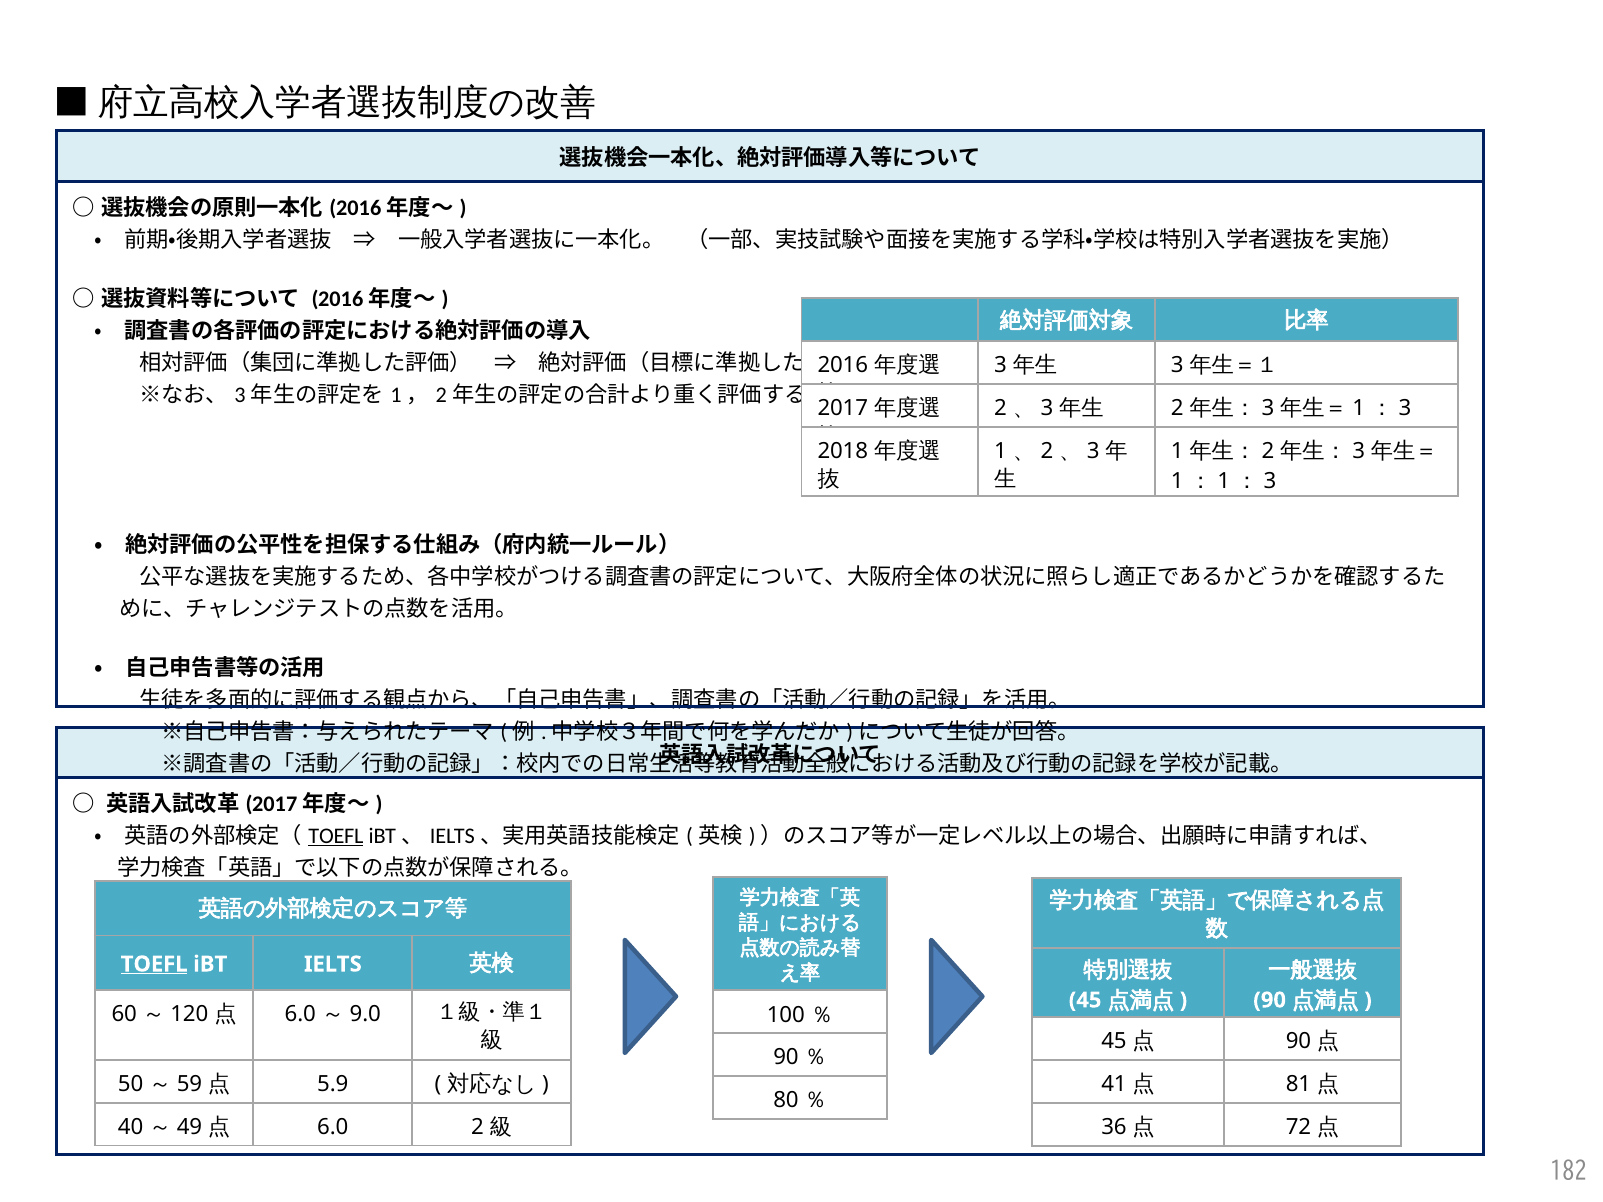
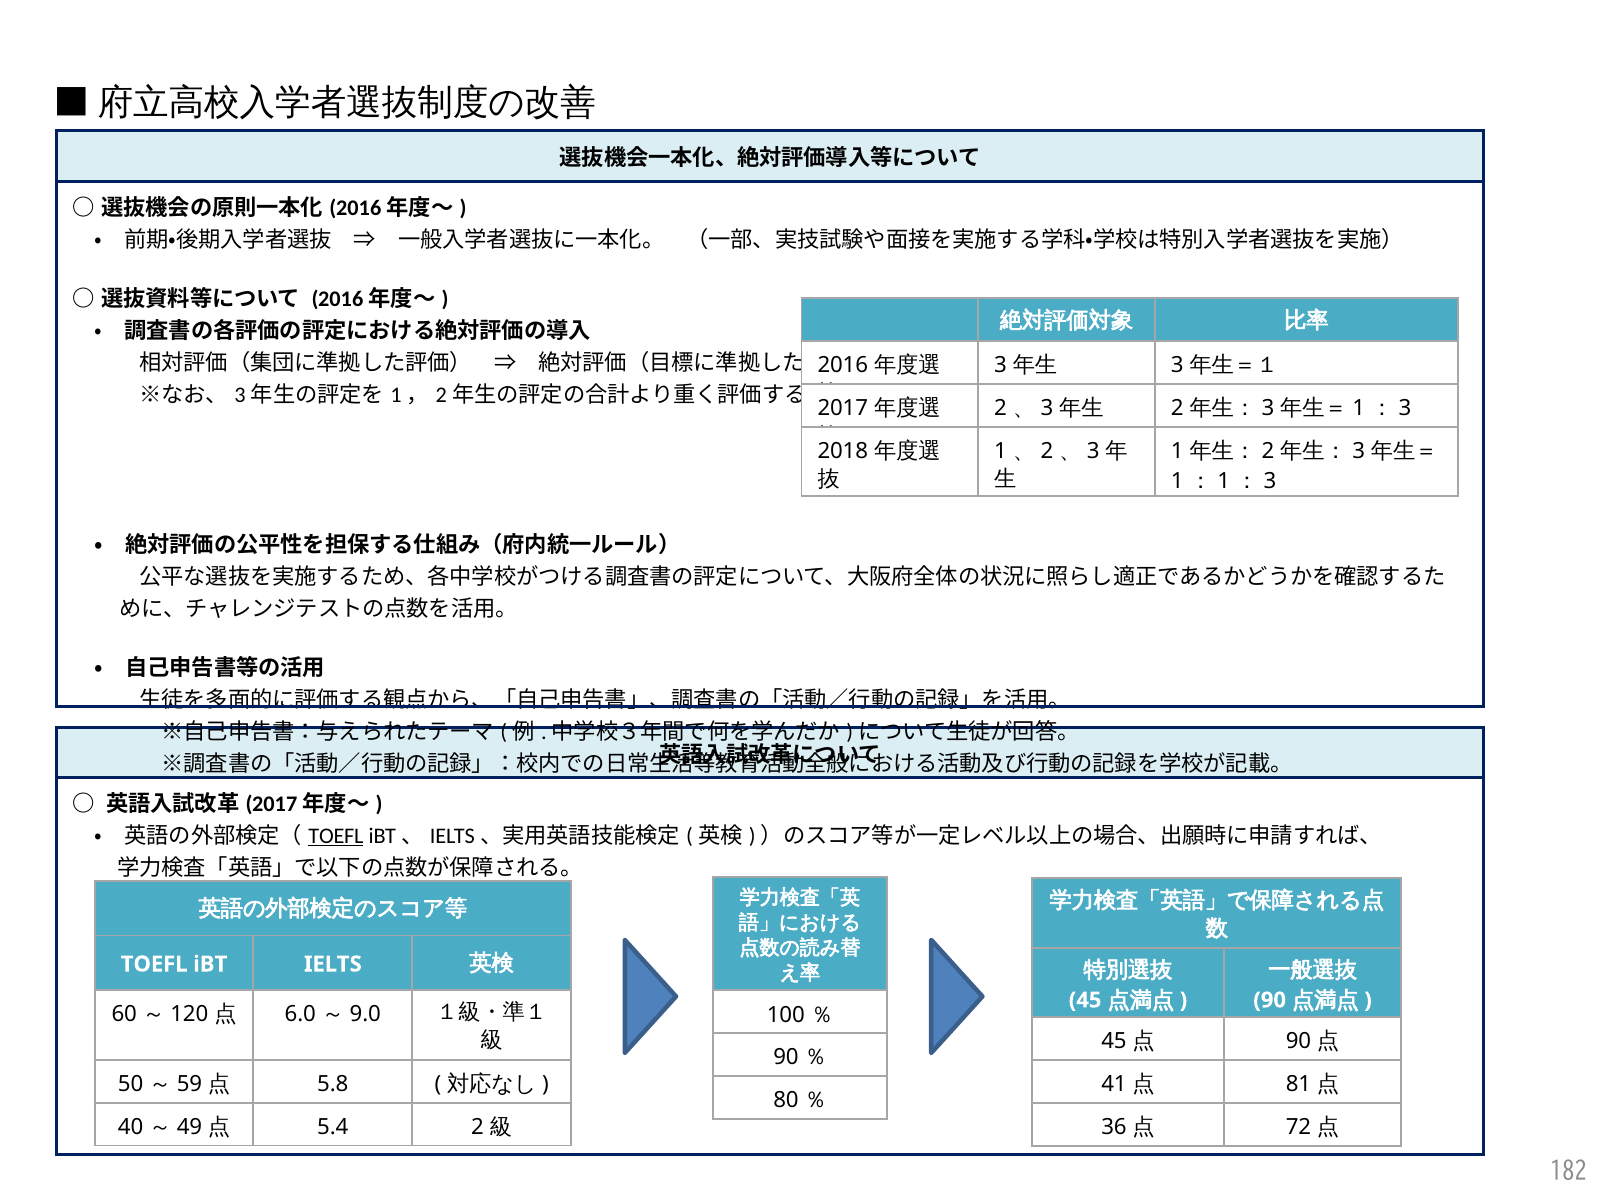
TOEFL underline: present -> none (154, 964)
5.9: 5.9 -> 5.8 (333, 1084)
6.0: 6.0 -> 5.4 (333, 1127)
